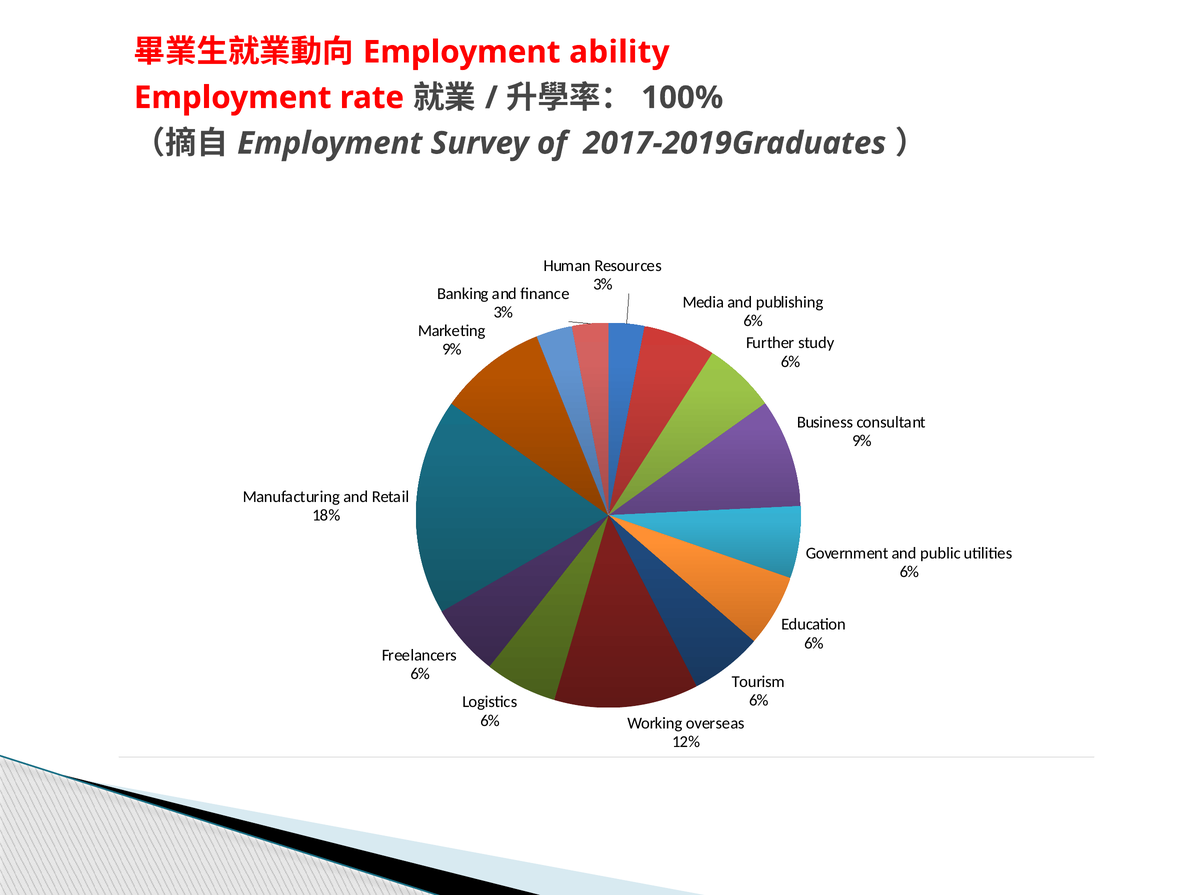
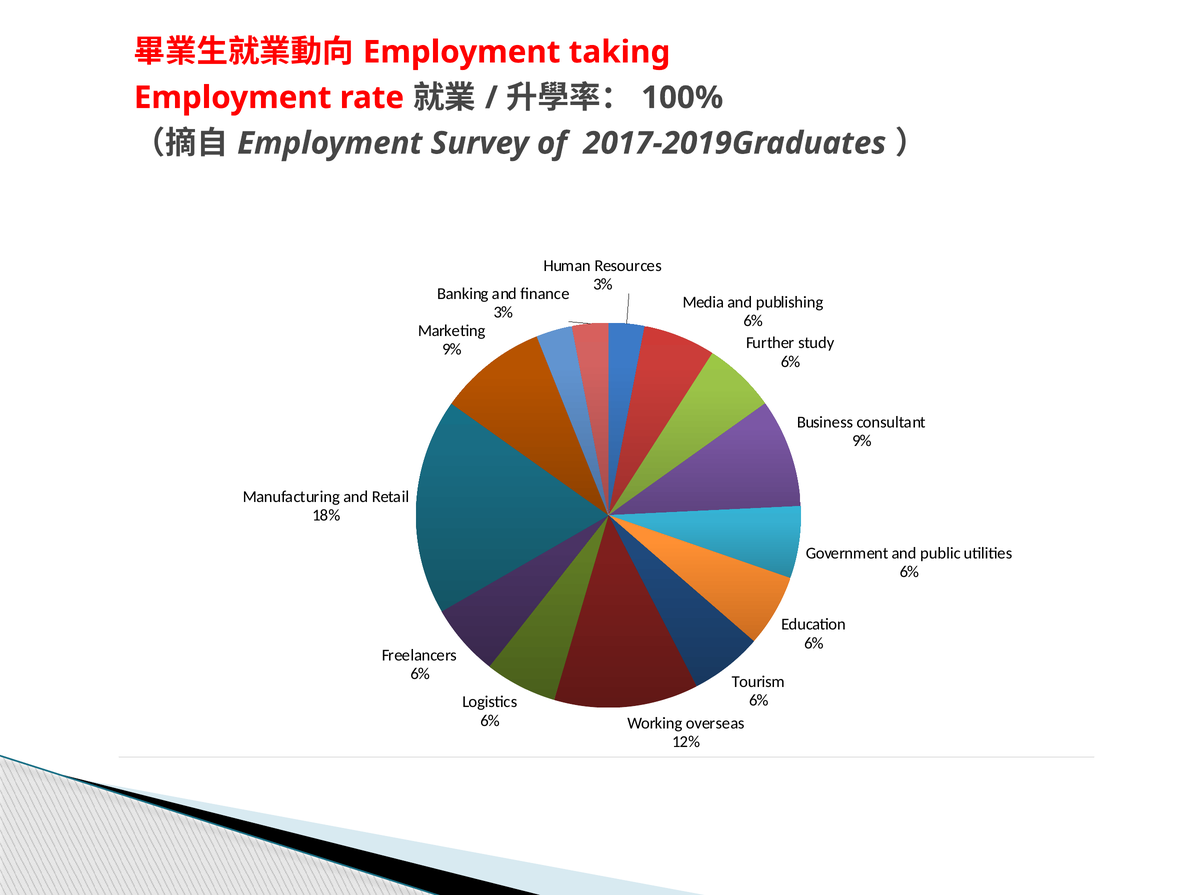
ability: ability -> taking (620, 52)
